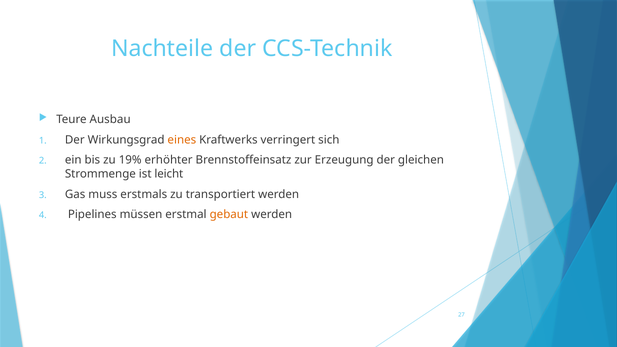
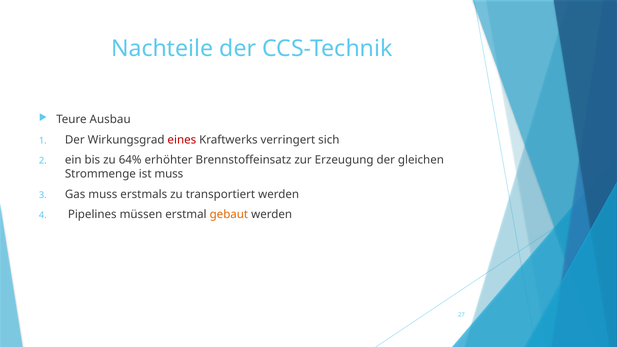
eines colour: orange -> red (182, 140)
19%: 19% -> 64% (130, 160)
ist leicht: leicht -> muss (169, 174)
